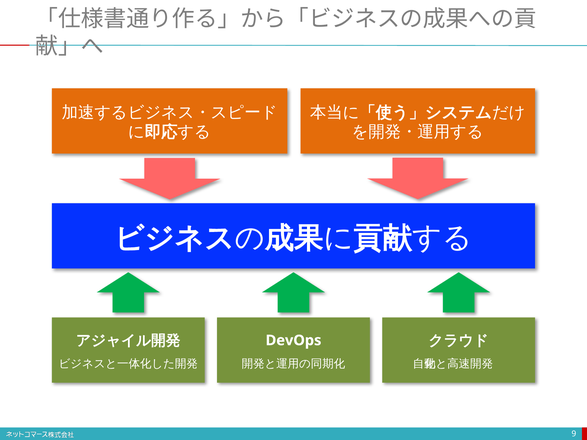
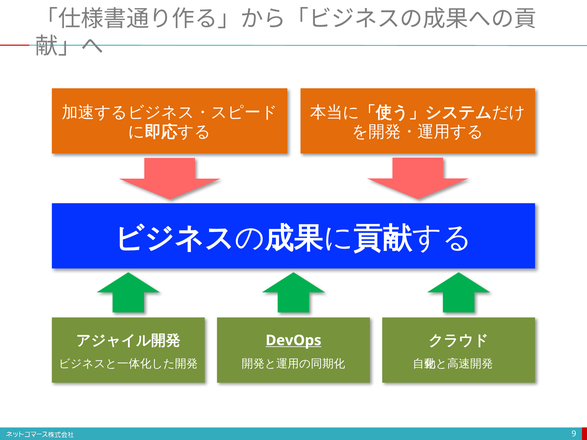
DevOps underline: none -> present (294, 341)
